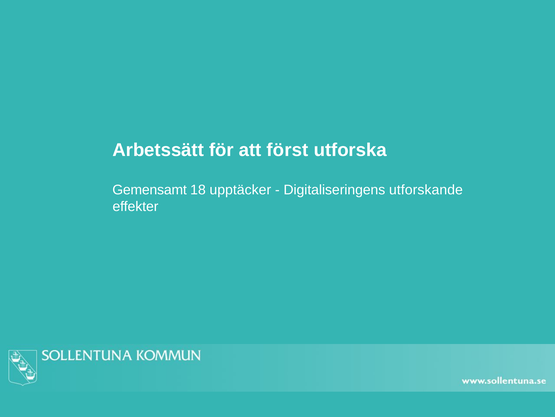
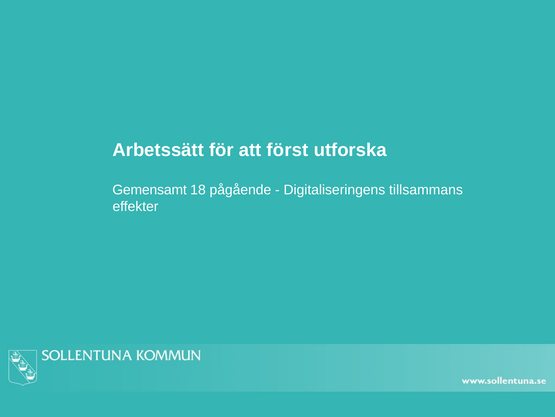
upptäcker: upptäcker -> pågående (240, 190)
utforskande: utforskande -> tillsammans (426, 190)
